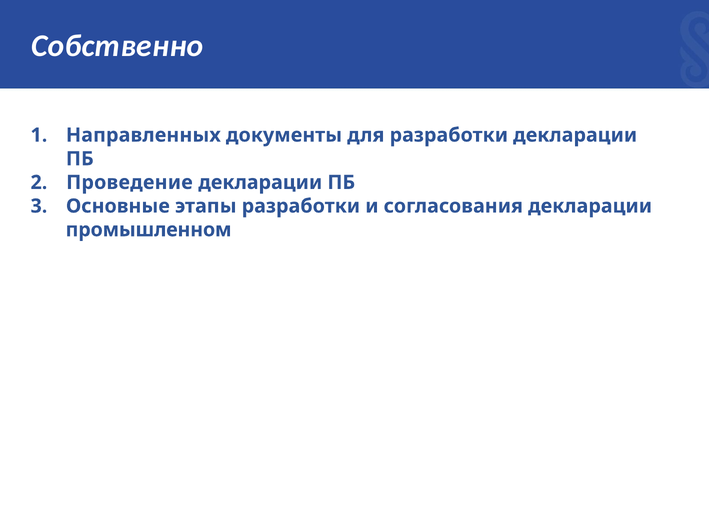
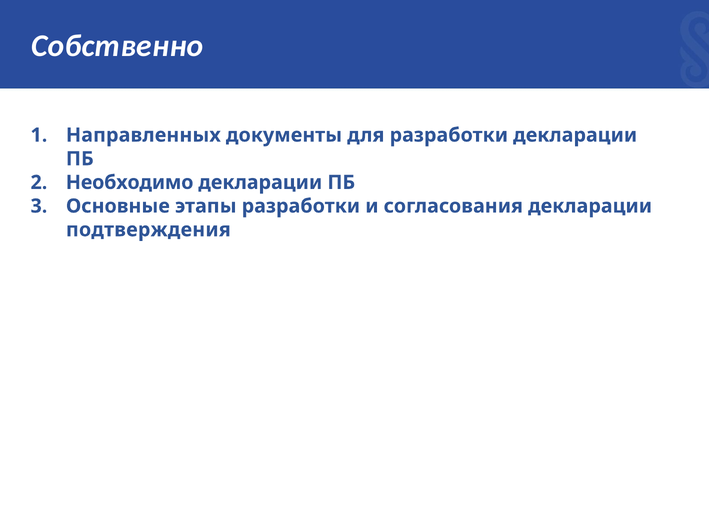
Проведение: Проведение -> Необходимо (130, 182)
промышленном: промышленном -> подтверждения (148, 230)
